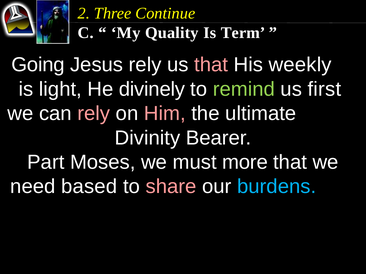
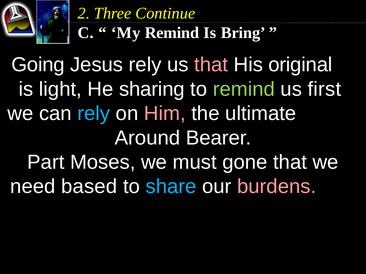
My Quality: Quality -> Remind (172, 33)
Term: Term -> Bring (243, 33)
weekly: weekly -> original (300, 65)
divinely: divinely -> sharing (152, 89)
rely colour: pink -> light blue (94, 114)
Divinity: Divinity -> Around (147, 138)
more: more -> gone (245, 162)
share colour: pink -> light blue (171, 187)
burdens colour: light blue -> pink (277, 187)
